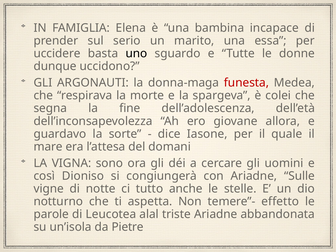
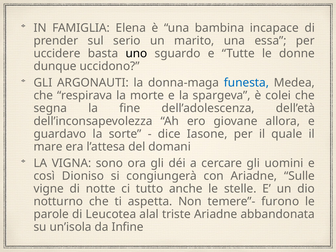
funesta colour: red -> blue (246, 83)
effetto: effetto -> furono (280, 202)
Pietre: Pietre -> Infine (128, 227)
